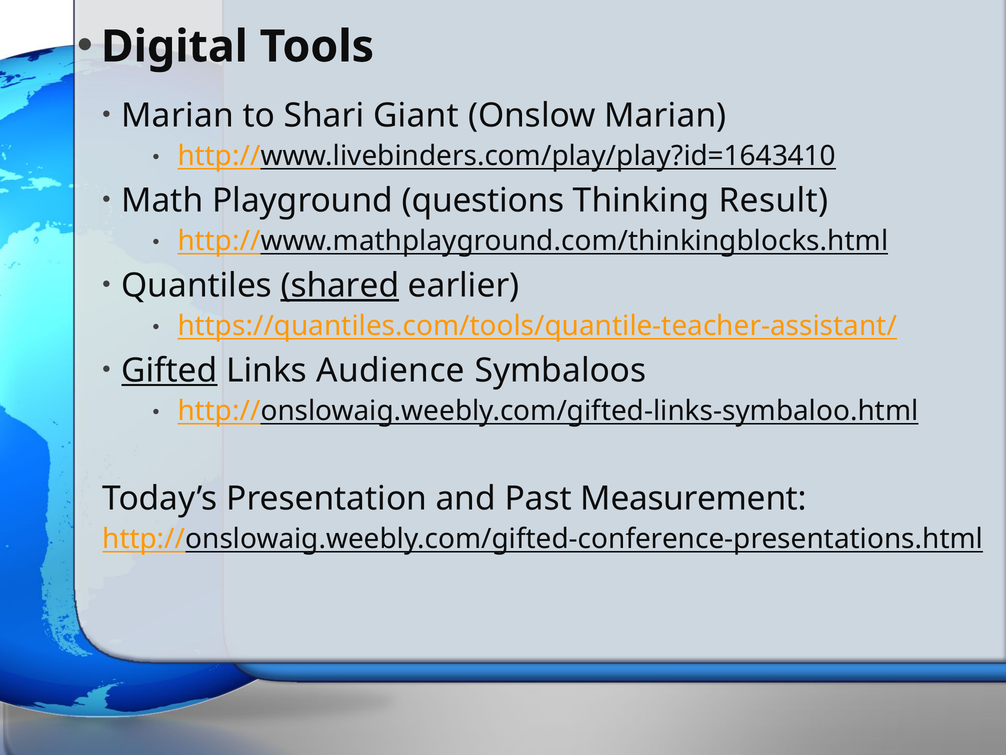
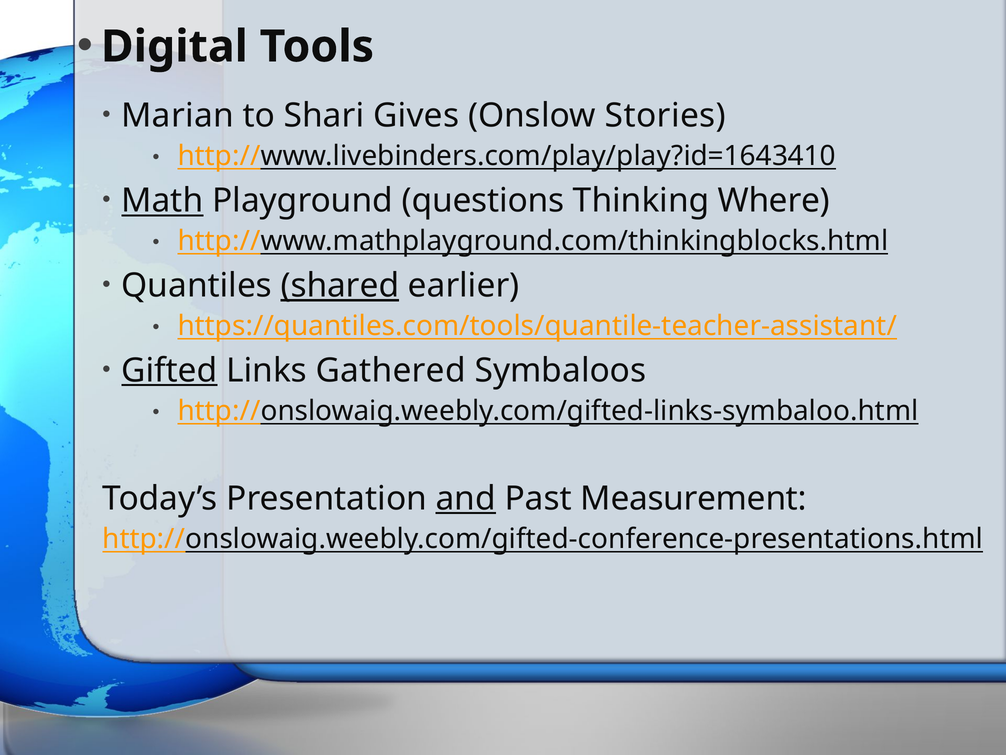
Giant: Giant -> Gives (416, 116)
Onslow Marian: Marian -> Stories (665, 116)
Math underline: none -> present (162, 201)
Result: Result -> Where (774, 201)
Audience: Audience -> Gathered (391, 371)
and underline: none -> present (466, 498)
